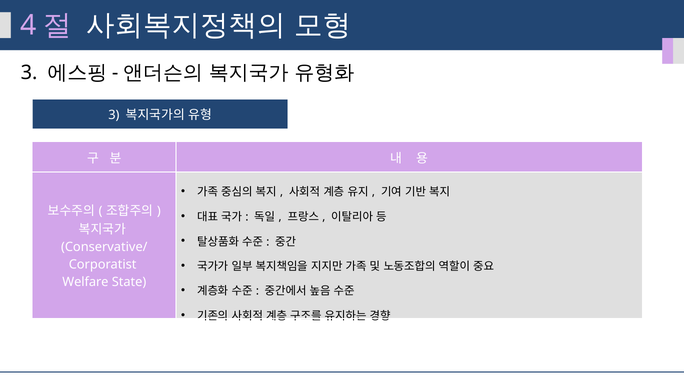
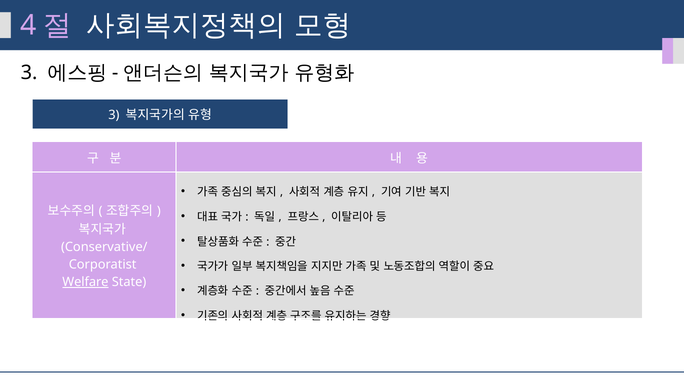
Welfare underline: none -> present (85, 282)
